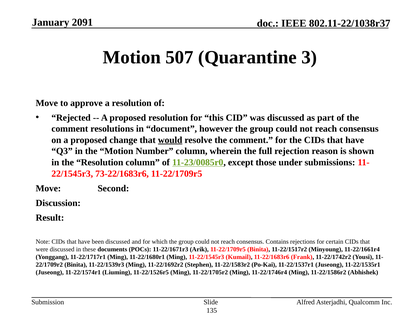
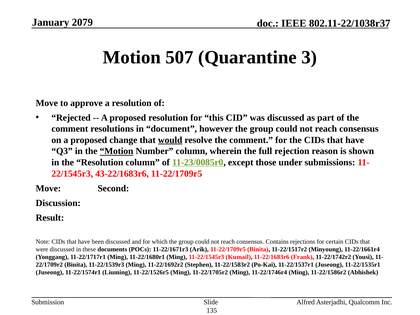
2091: 2091 -> 2079 (82, 22)
Motion underline: none -> present (117, 151)
73-22/1683r6: 73-22/1683r6 -> 43-22/1683r6 (122, 174)
